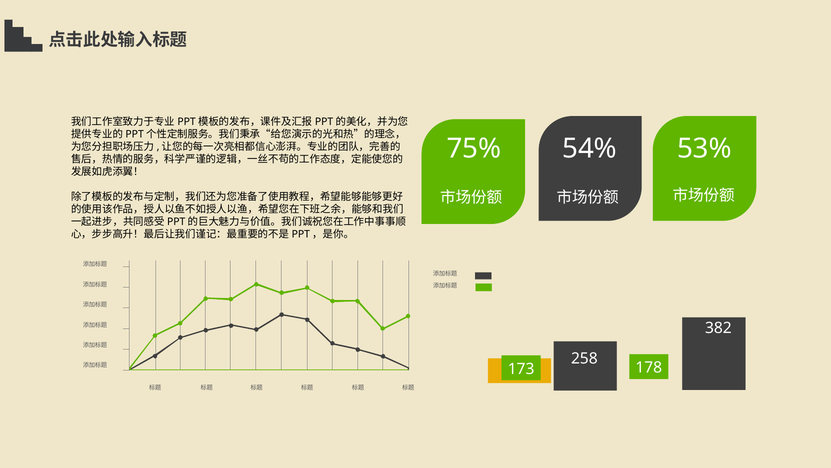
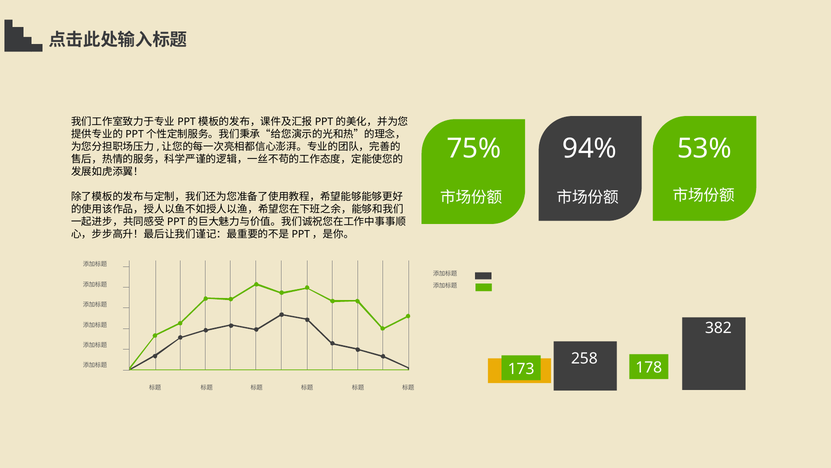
54%: 54% -> 94% (590, 149)
